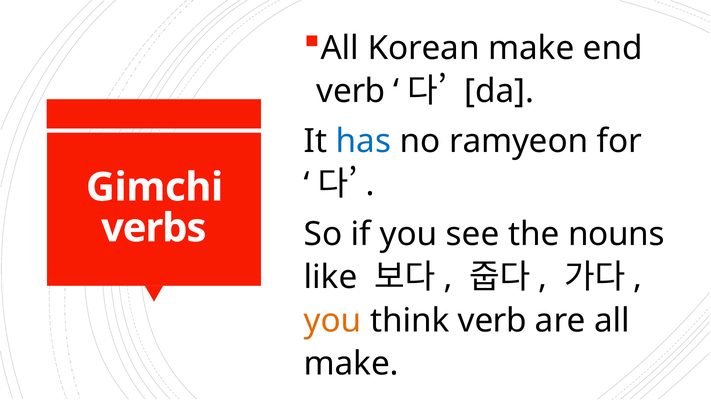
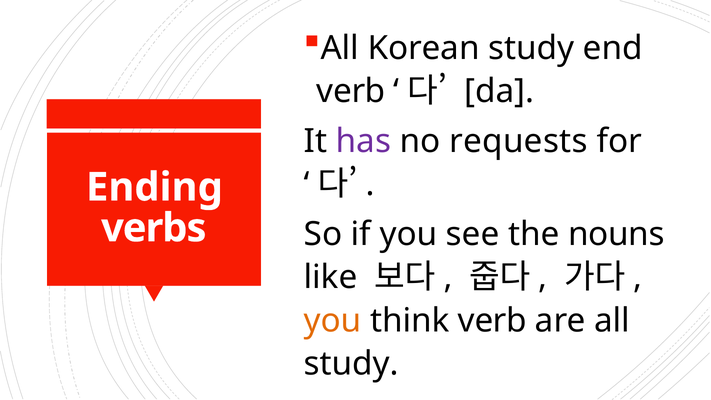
Korean make: make -> study (531, 48)
has colour: blue -> purple (363, 141)
ramyeon: ramyeon -> requests (518, 141)
Gimchi: Gimchi -> Ending (154, 187)
make: make -> study (351, 364)
